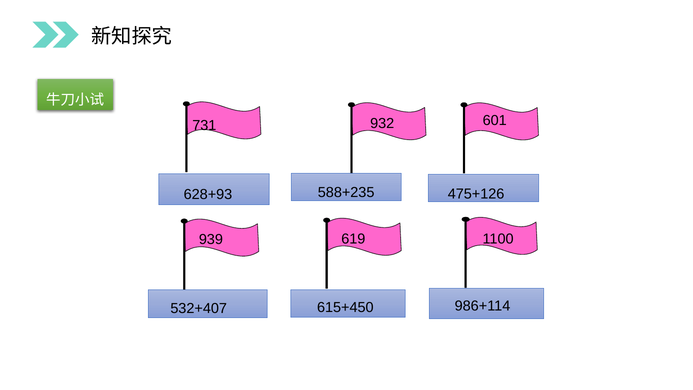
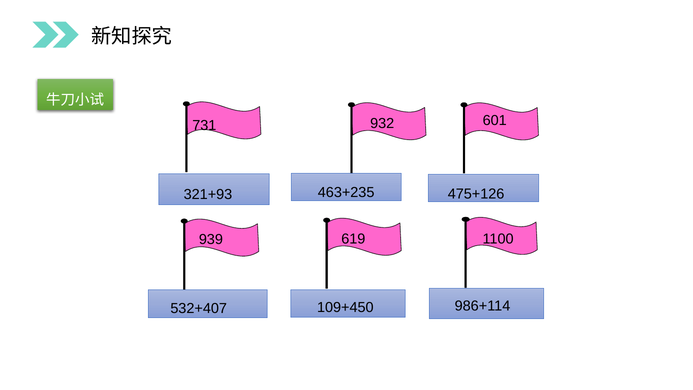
588+235: 588+235 -> 463+235 (346, 192)
628+93: 628+93 -> 321+93 (208, 194)
615+450: 615+450 -> 109+450 (345, 307)
